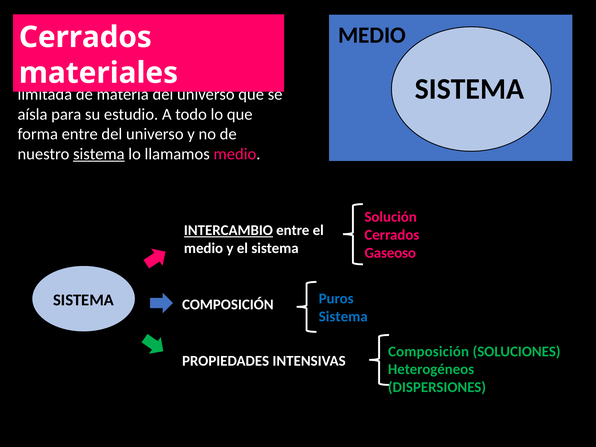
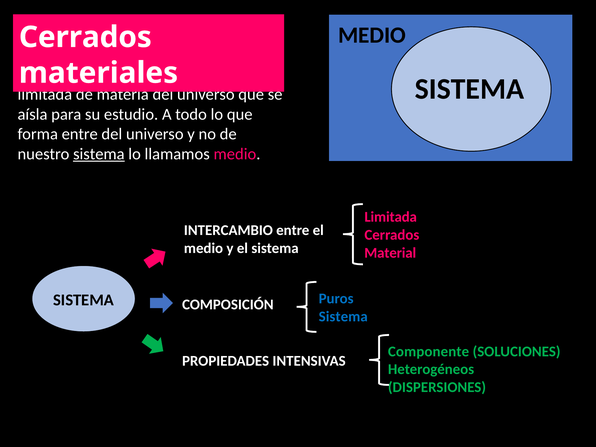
Solución: Solución -> Limitada (391, 217)
INTERCAMBIO underline: present -> none (228, 230)
Gaseoso: Gaseoso -> Material (390, 253)
Composición: Composición -> Componente (429, 351)
